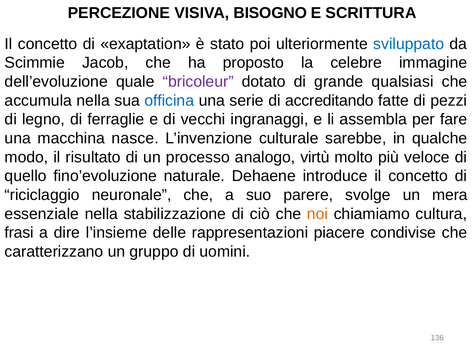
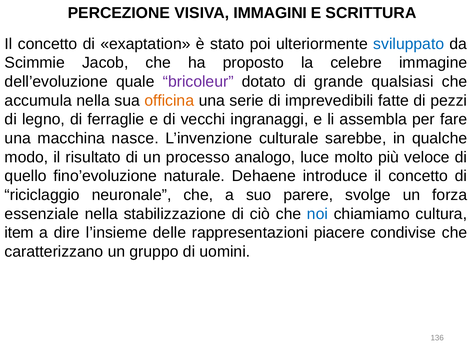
BISOGNO: BISOGNO -> IMMAGINI (270, 13)
officina colour: blue -> orange (169, 101)
accreditando: accreditando -> imprevedibili (329, 101)
virtù: virtù -> luce (315, 157)
mera: mera -> forza (450, 195)
noi colour: orange -> blue (317, 214)
frasi: frasi -> item (19, 233)
